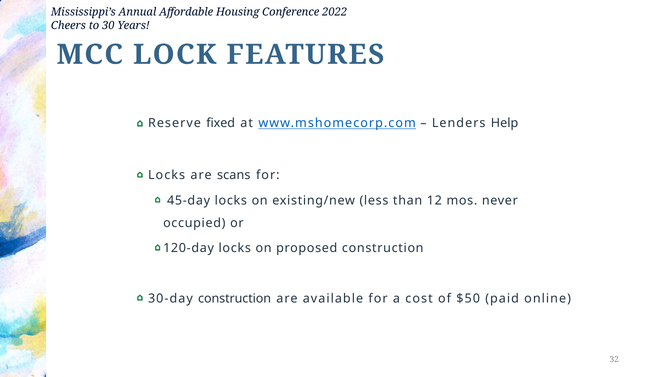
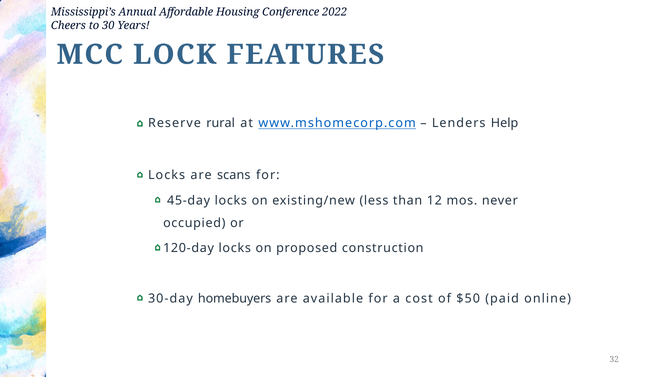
fixed: fixed -> rural (221, 123)
30-day construction: construction -> homebuyers (235, 298)
